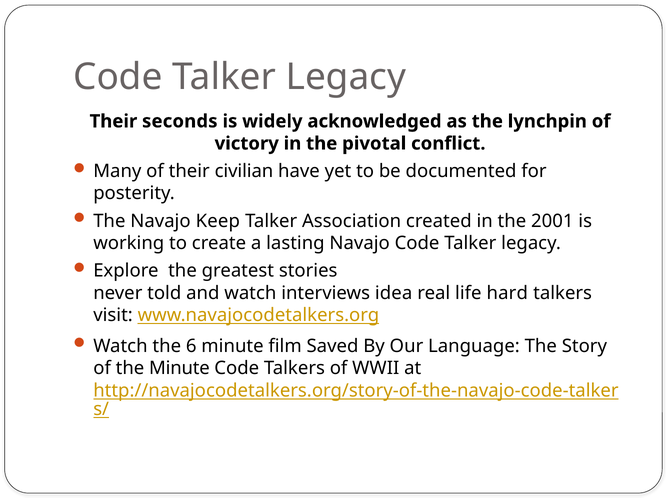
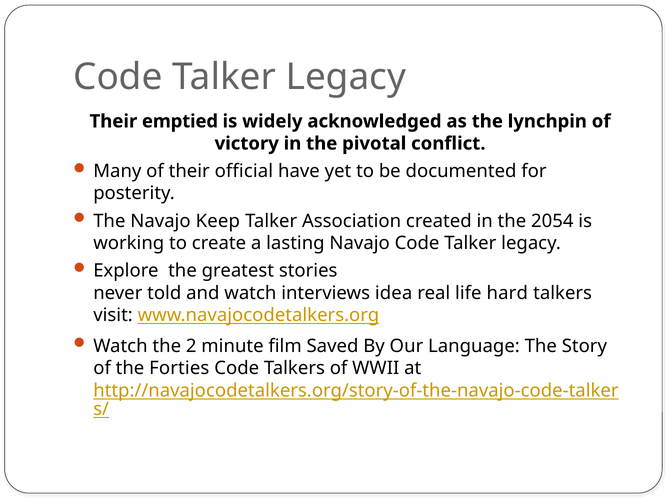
seconds: seconds -> emptied (180, 121)
civilian: civilian -> official (244, 171)
2001: 2001 -> 2054 (552, 221)
6: 6 -> 2 (191, 346)
the Minute: Minute -> Forties (179, 368)
